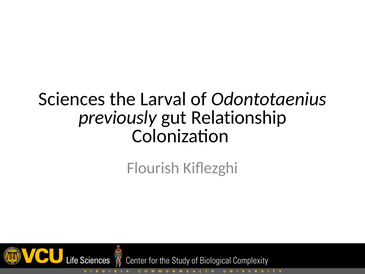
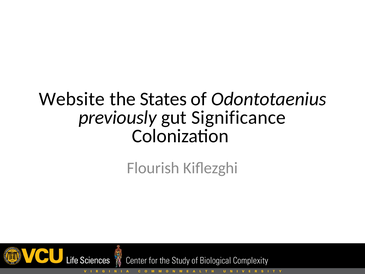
Sciences: Sciences -> Website (72, 99)
Larval: Larval -> States (163, 99)
Relationship: Relationship -> Significance (239, 117)
